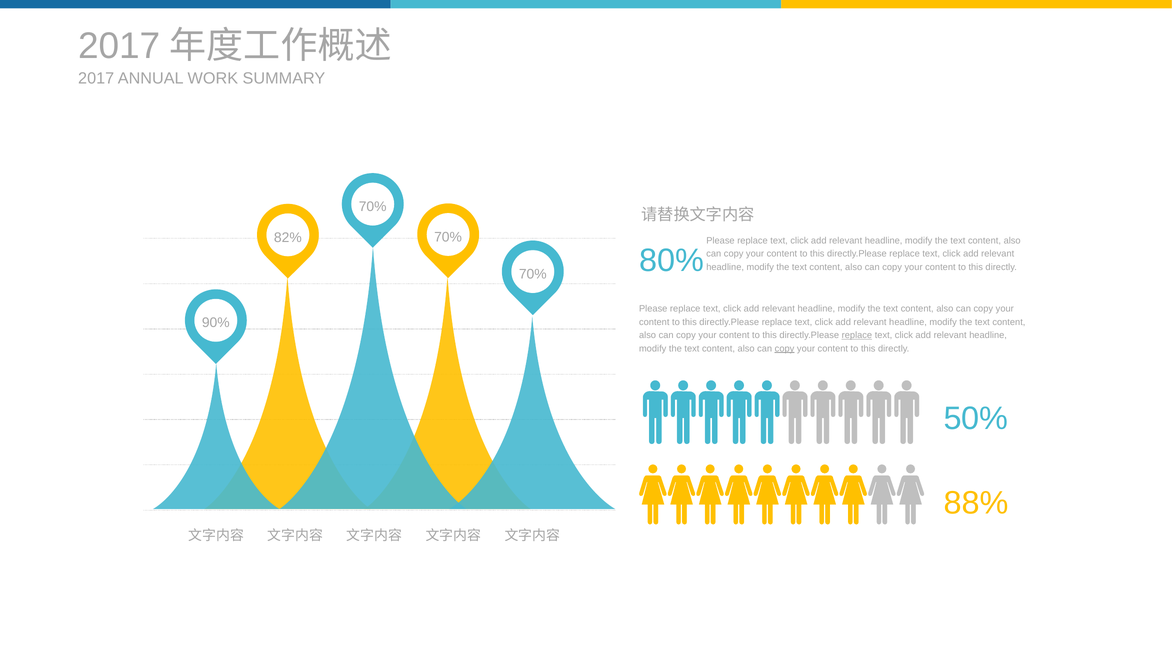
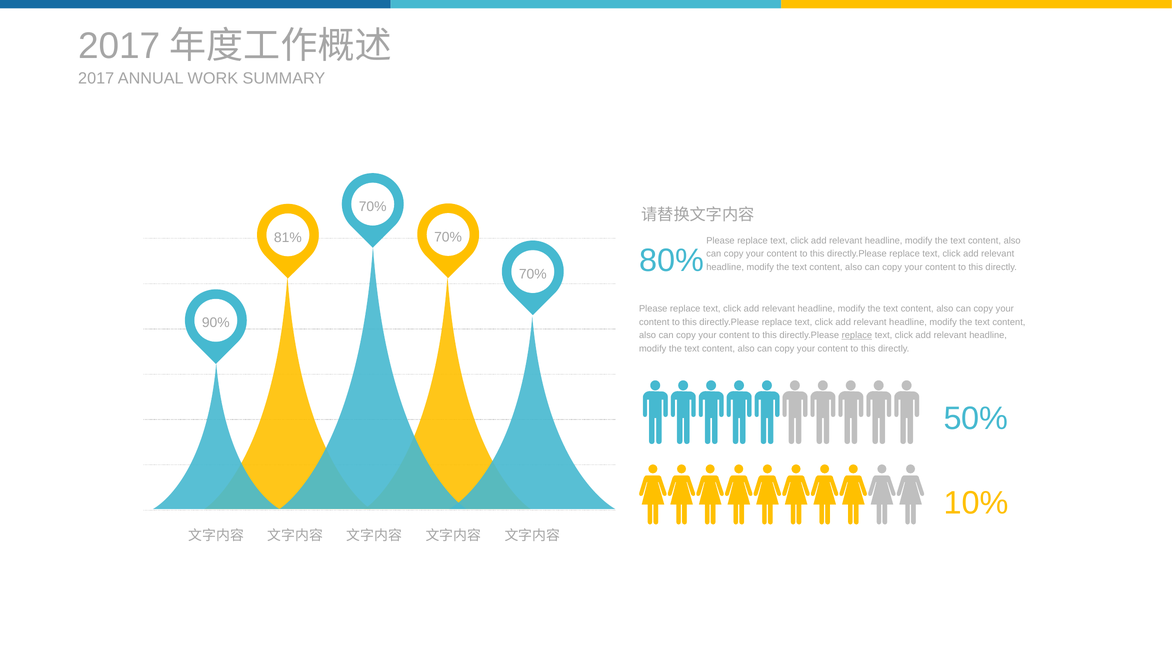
82%: 82% -> 81% (288, 238)
copy underline: present -> none (785, 349)
88%: 88% -> 10% (976, 503)
